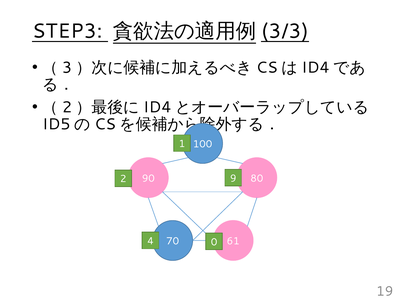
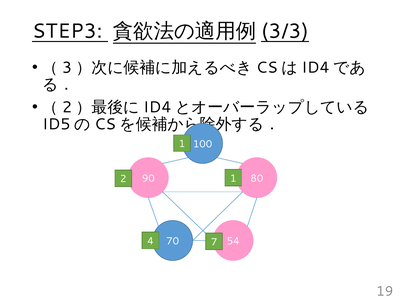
2 9: 9 -> 1 (233, 178)
0: 0 -> 7 (214, 242)
61: 61 -> 54 (233, 241)
